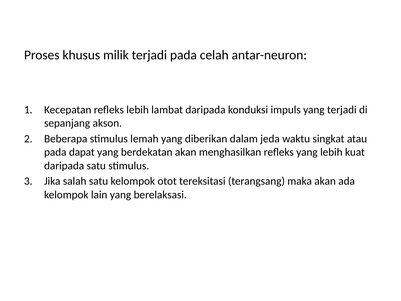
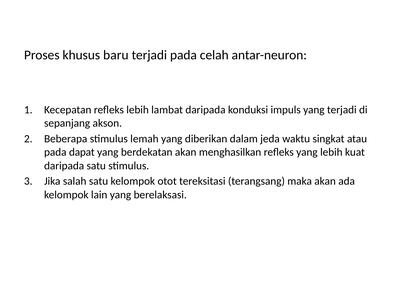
milik: milik -> baru (116, 55)
